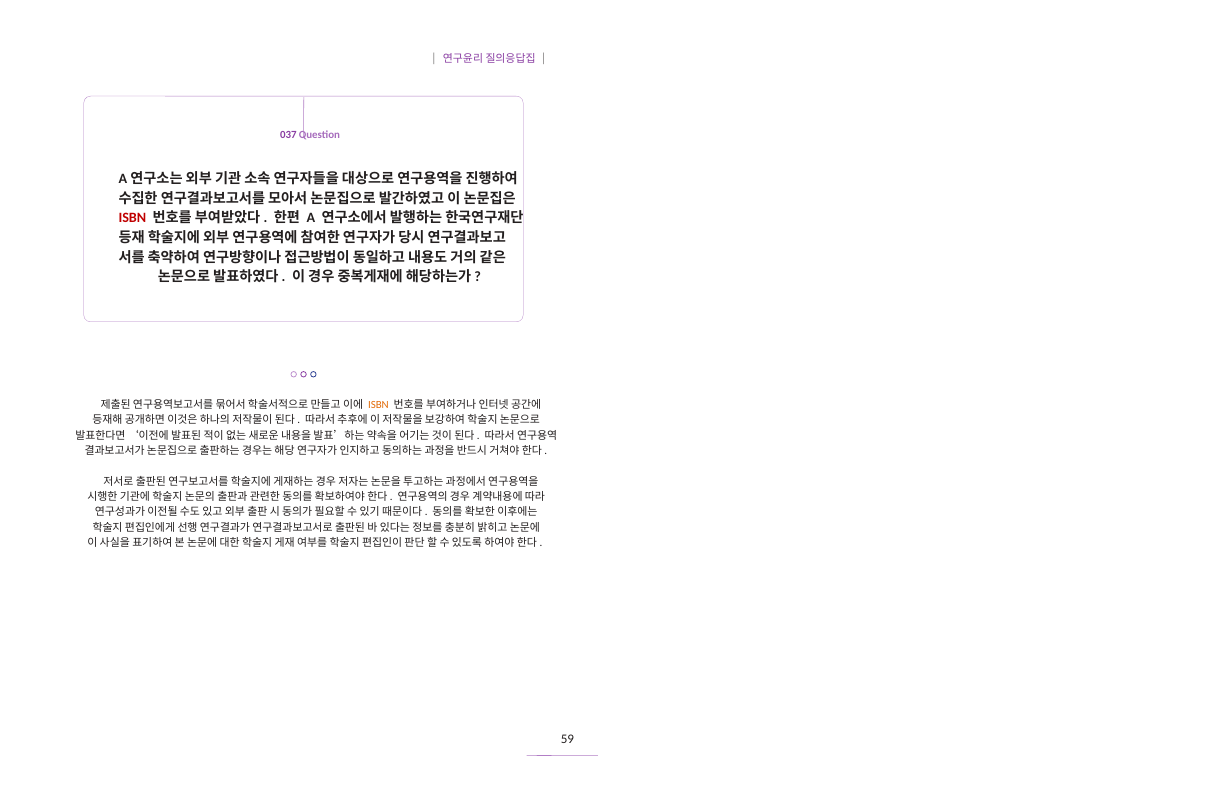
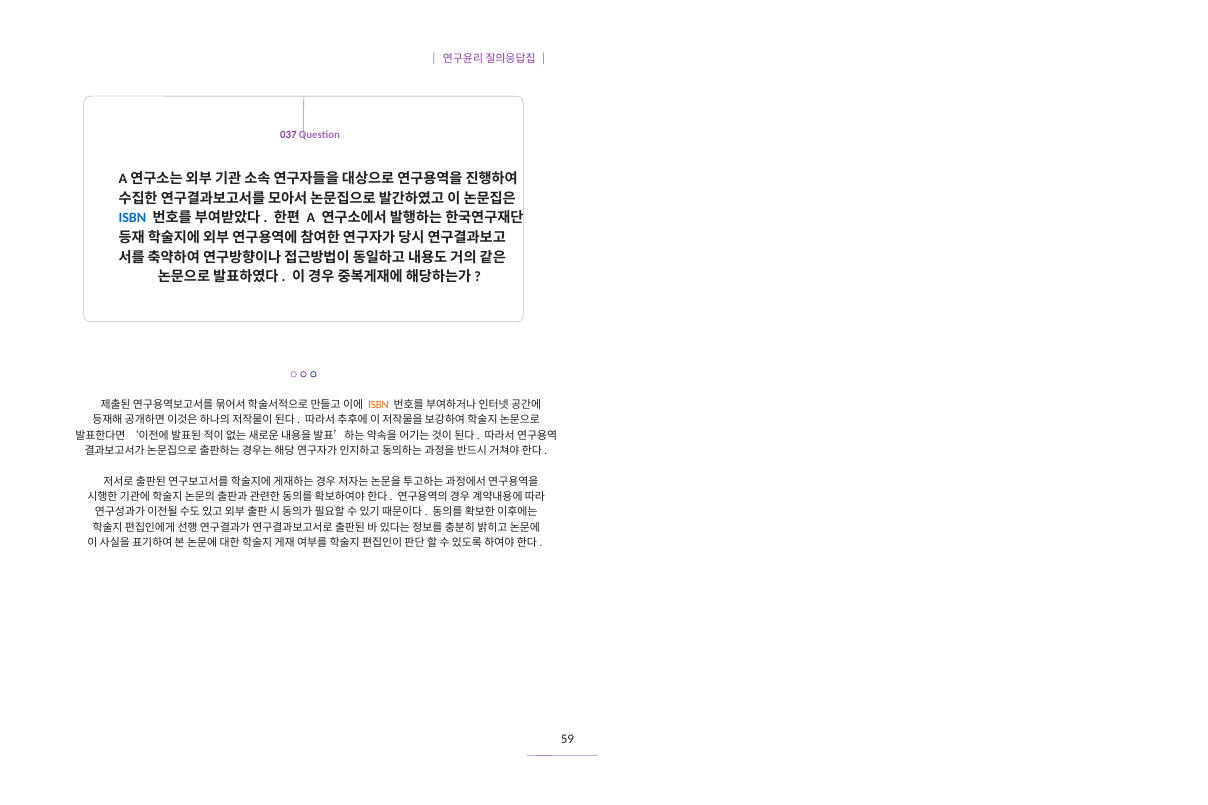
ISBN colour: red -> blue (132, 218)
